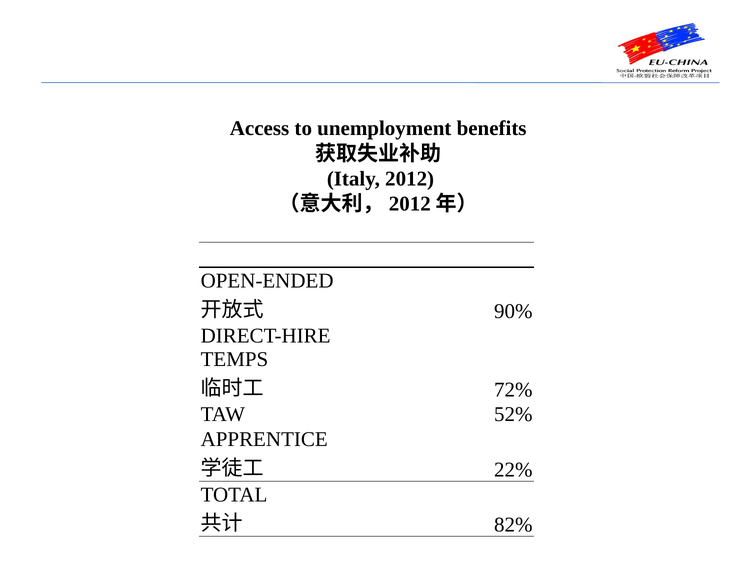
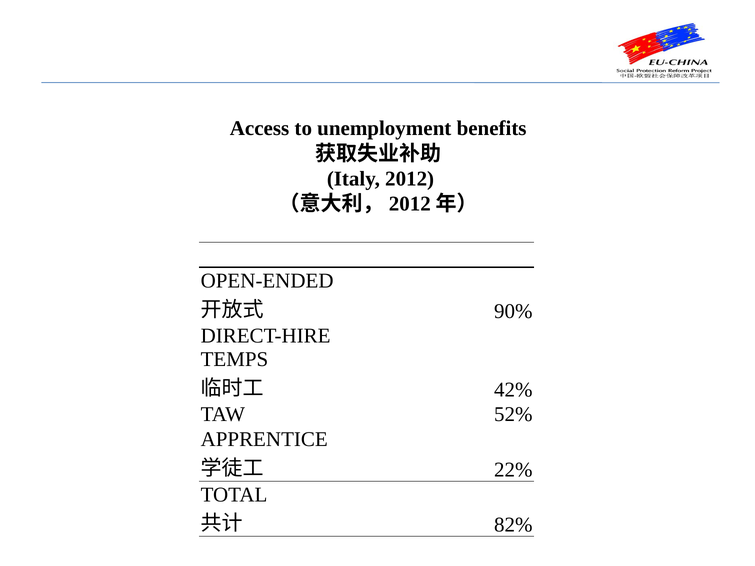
72%: 72% -> 42% (513, 390)
